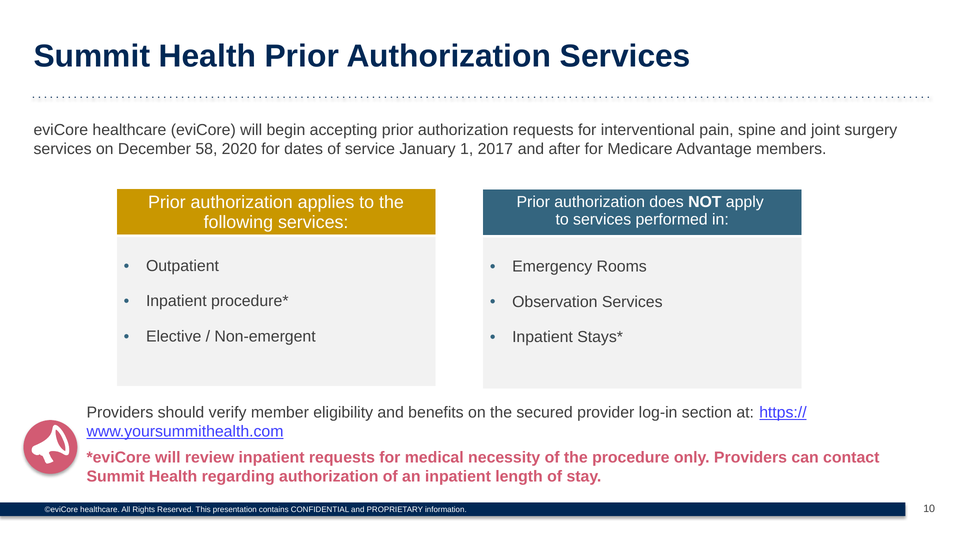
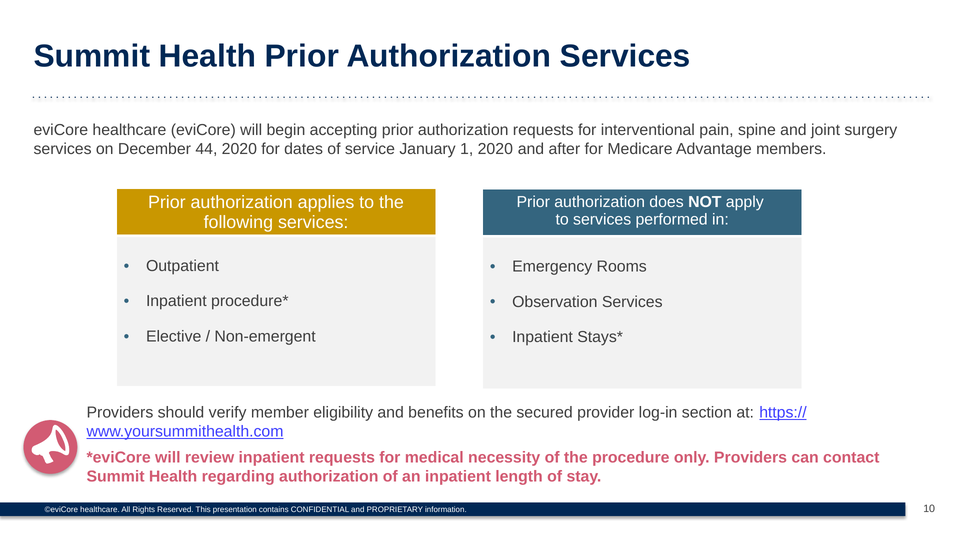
58: 58 -> 44 (206, 149)
1 2017: 2017 -> 2020 (495, 149)
